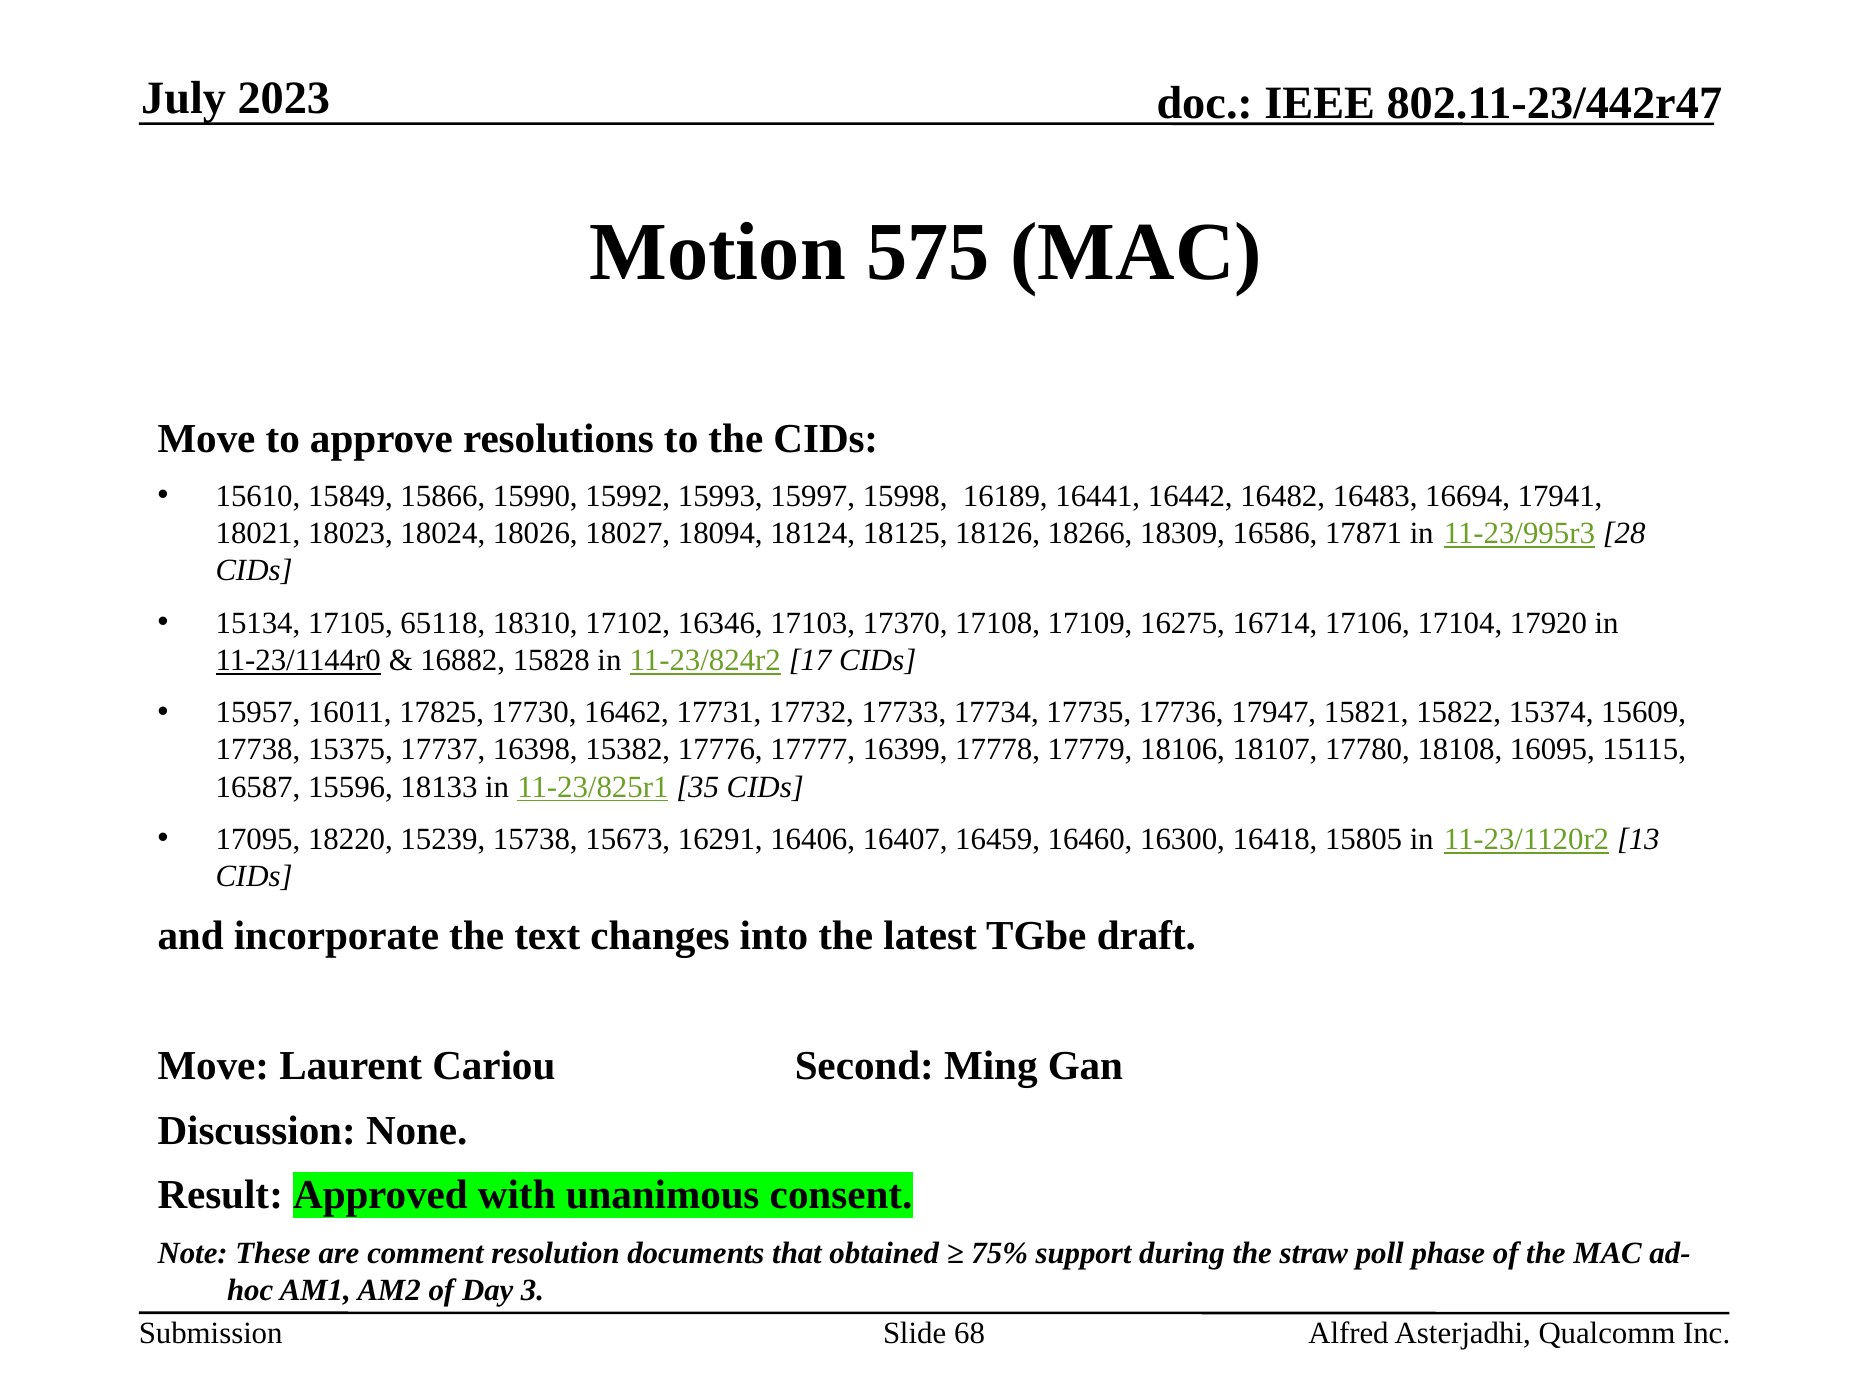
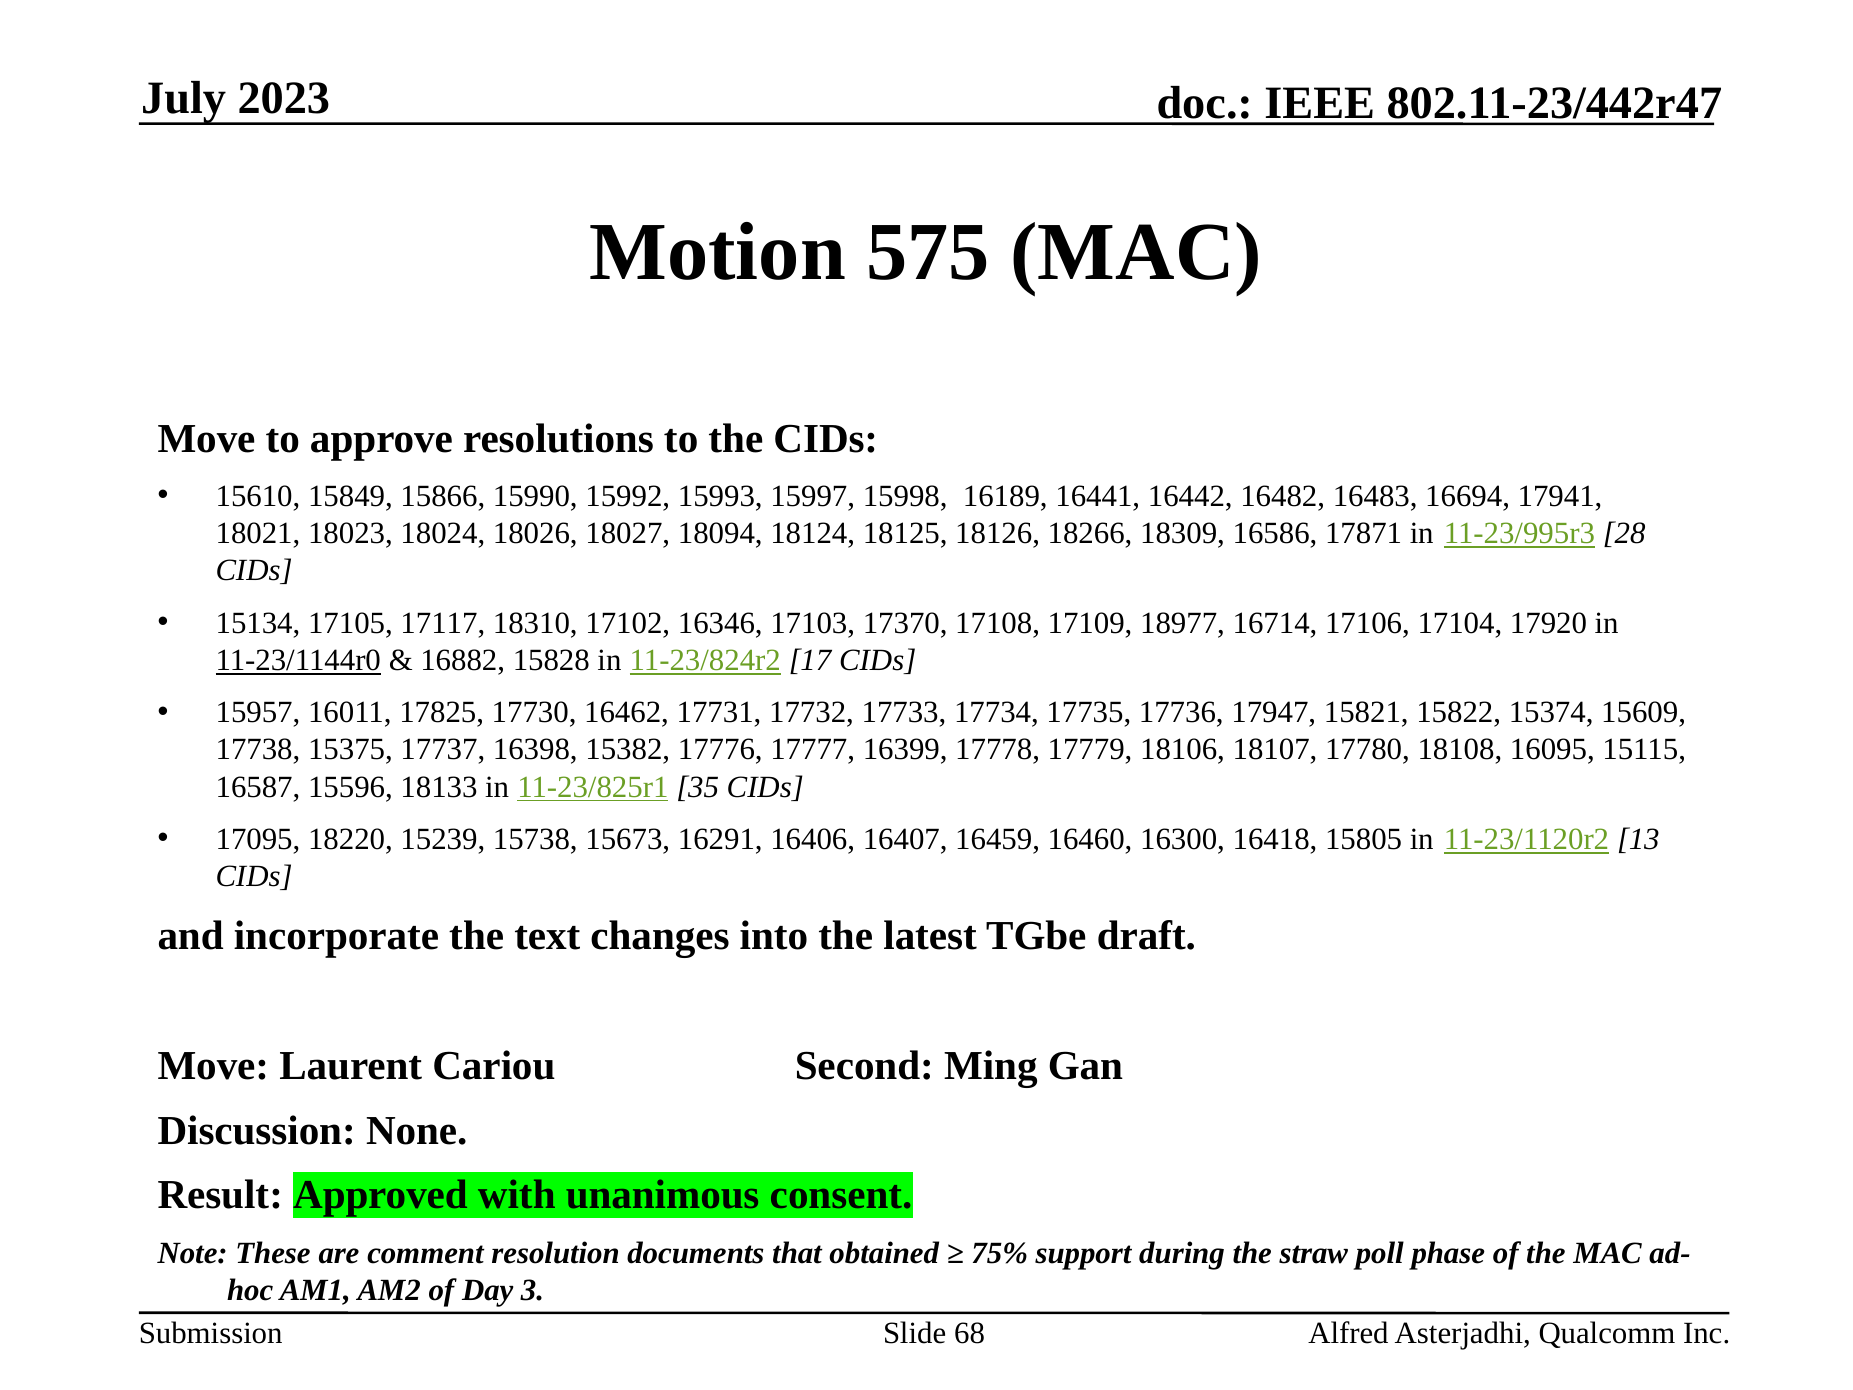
65118: 65118 -> 17117 (443, 623)
16275: 16275 -> 18977 (1183, 623)
